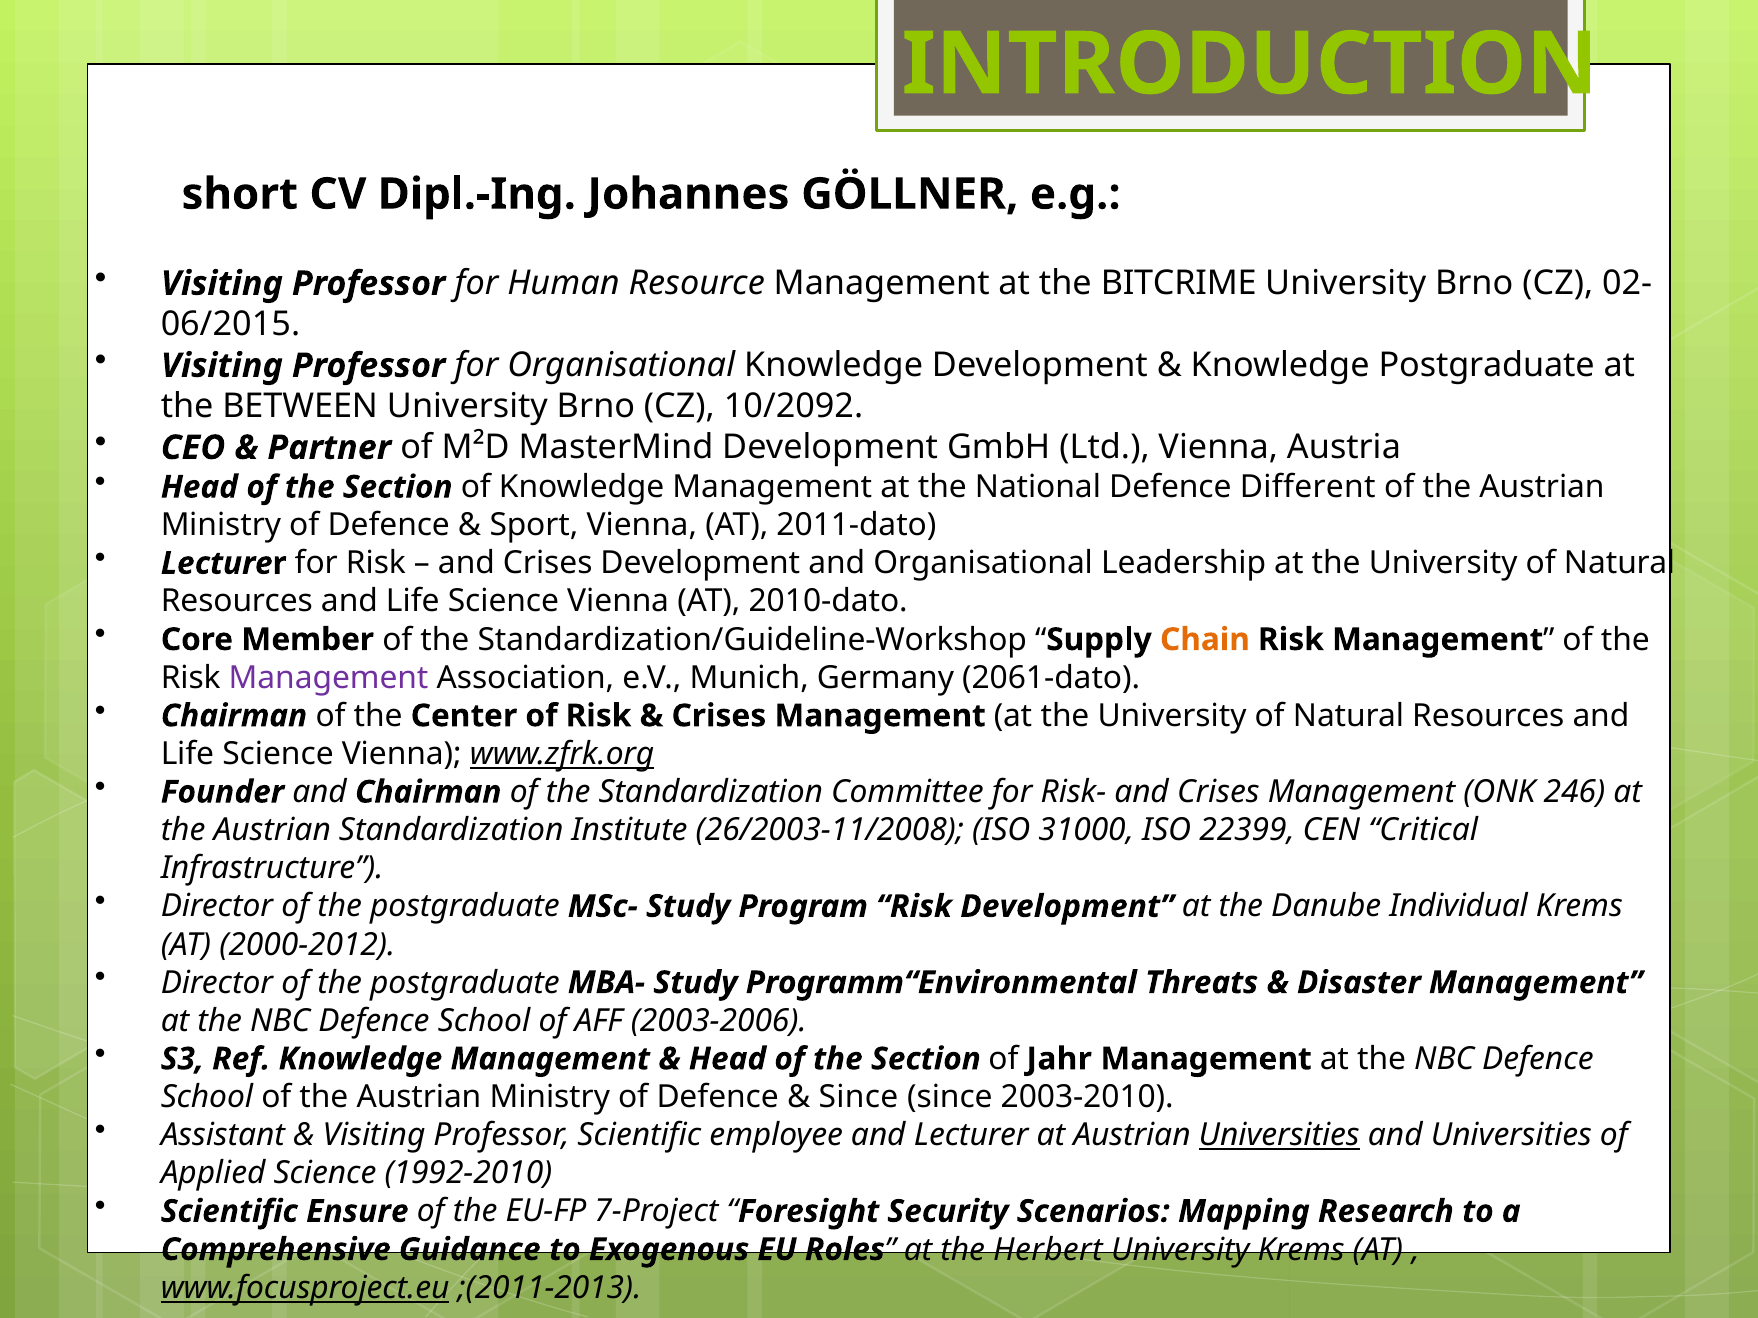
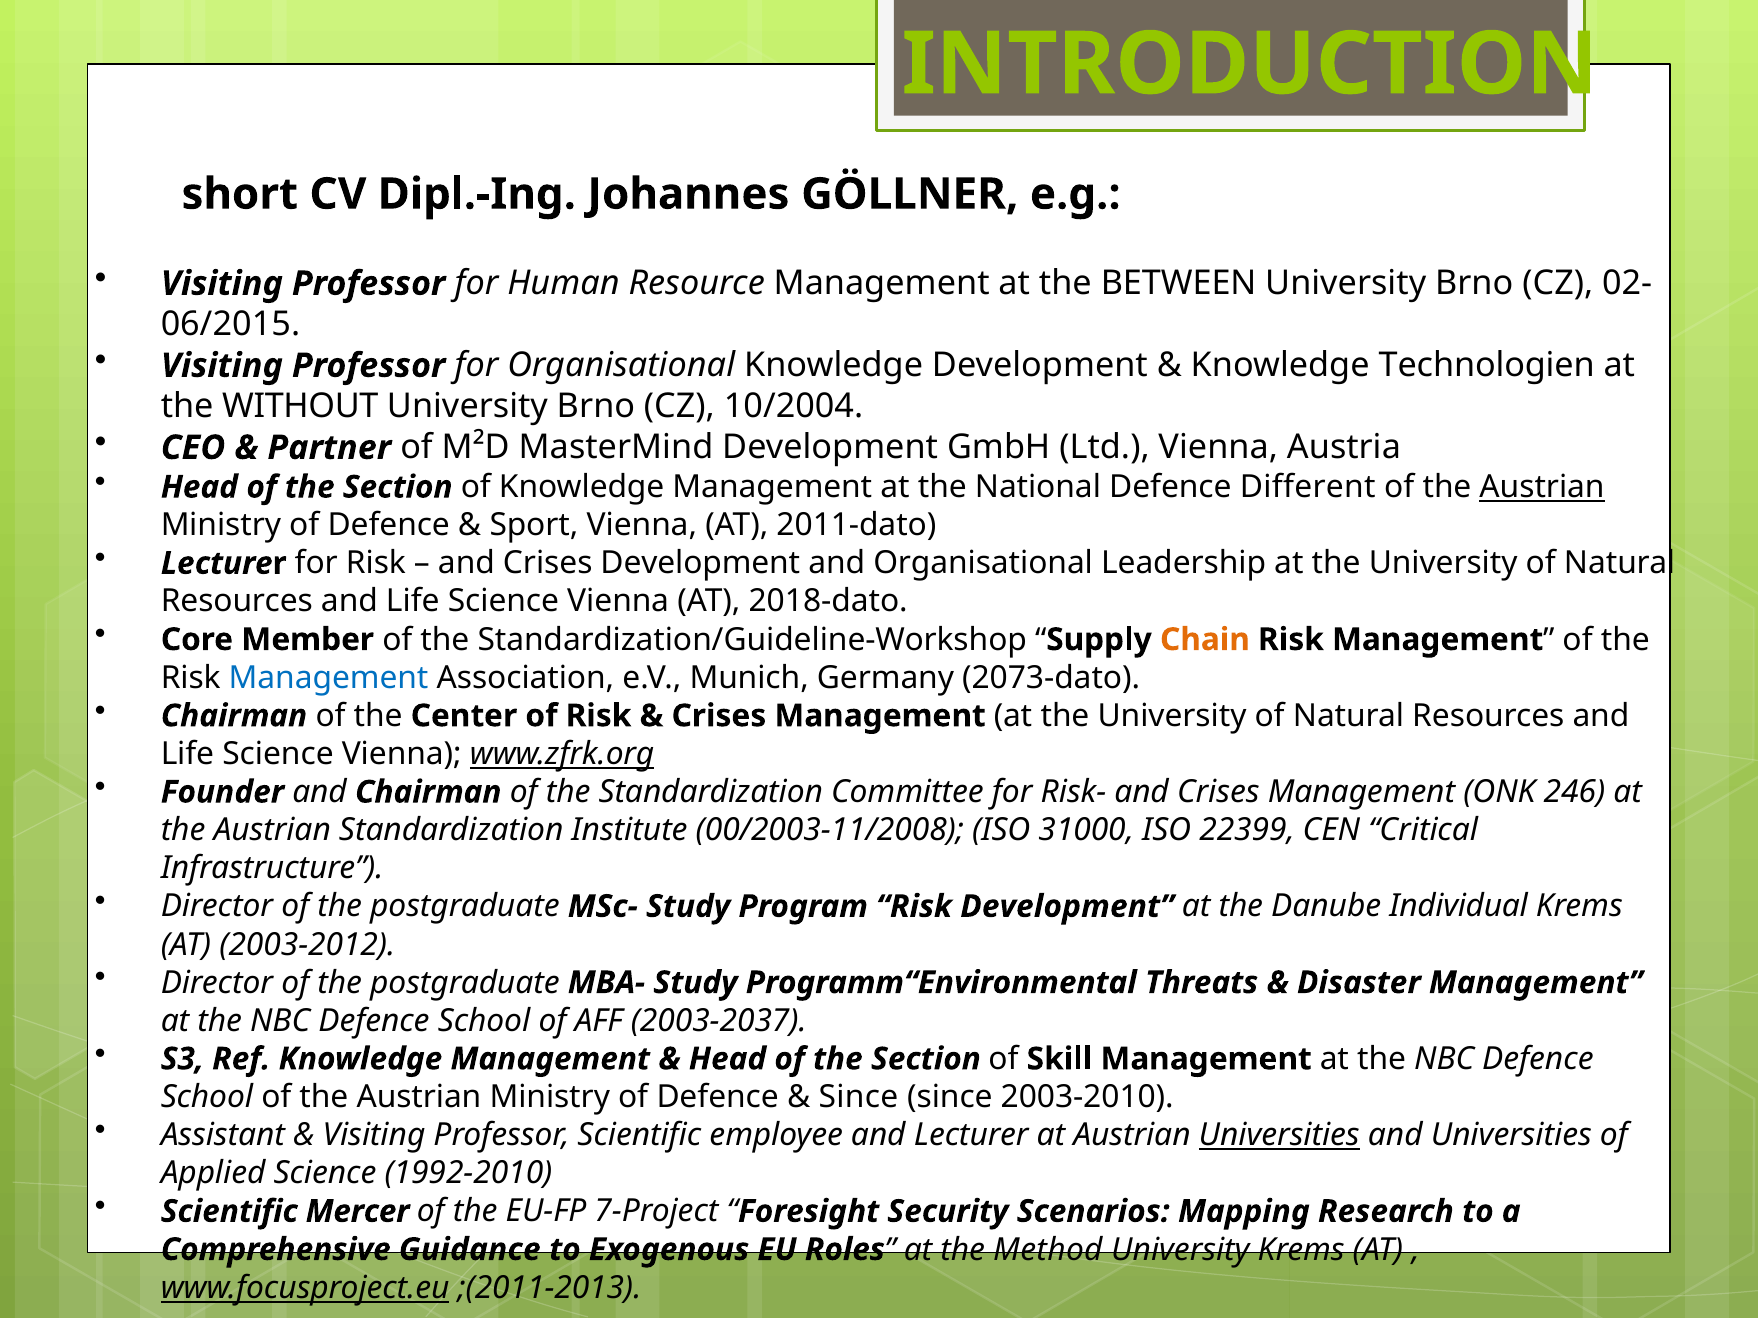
BITCRIME: BITCRIME -> BETWEEN (1179, 284)
Knowledge Postgraduate: Postgraduate -> Technologien (1487, 366)
BETWEEN: BETWEEN -> WITHOUT (300, 407)
10/2092: 10/2092 -> 10/2004 (794, 407)
Austrian underline: none -> present (1542, 487)
2010-dato: 2010-dato -> 2018-dato (828, 602)
Management colour: purple -> blue (329, 678)
2061-dato: 2061-dato -> 2073-dato (1051, 678)
26/2003-11/2008: 26/2003-11/2008 -> 00/2003-11/2008 (830, 831)
2000-2012: 2000-2012 -> 2003-2012 (307, 945)
2003-2006: 2003-2006 -> 2003-2037 (719, 1021)
Jahr: Jahr -> Skill (1059, 1059)
Ensure: Ensure -> Mercer (358, 1212)
Herbert: Herbert -> Method (1048, 1250)
